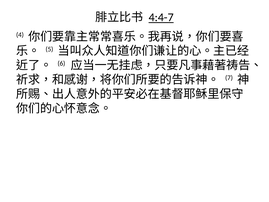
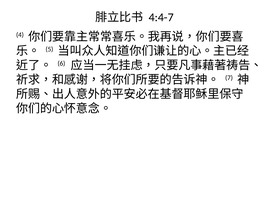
4:4-7 underline: present -> none (161, 17)
